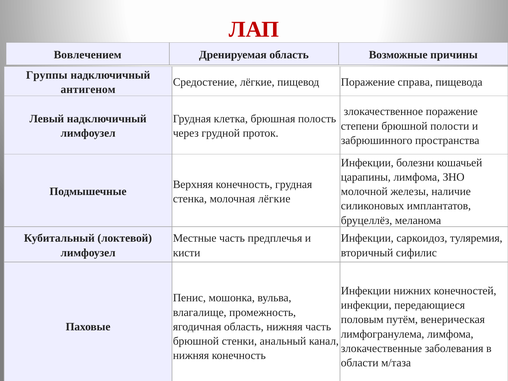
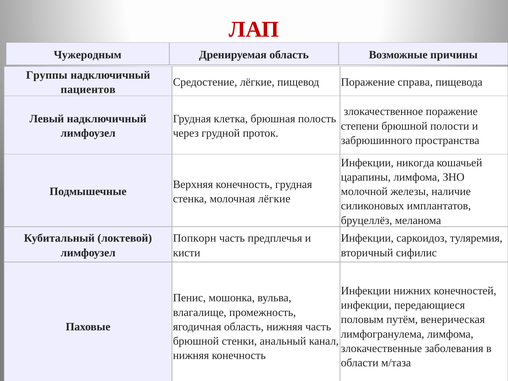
Вовлечением: Вовлечением -> Чужеродным (88, 55)
антигеном: антигеном -> пациентов (88, 89)
болезни: болезни -> никогда (415, 163)
Местные: Местные -> Попкорн (195, 238)
